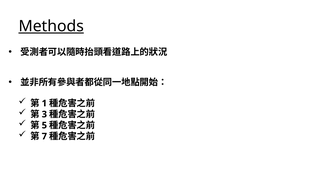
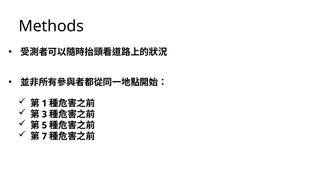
Methods underline: present -> none (51, 26)
